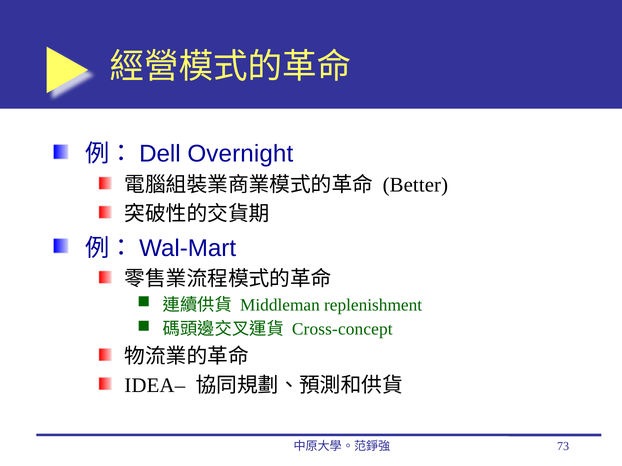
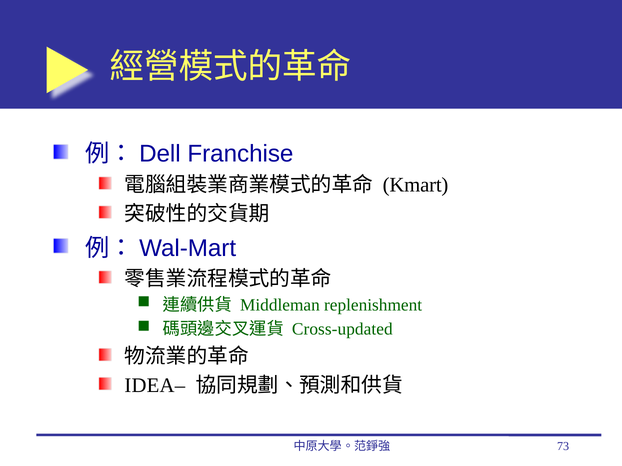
Overnight: Overnight -> Franchise (240, 154)
Better: Better -> Kmart (416, 185)
Cross-concept: Cross-concept -> Cross-updated (342, 329)
